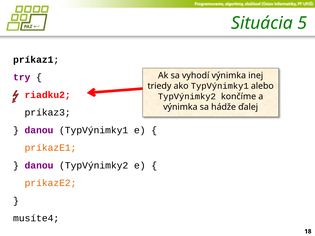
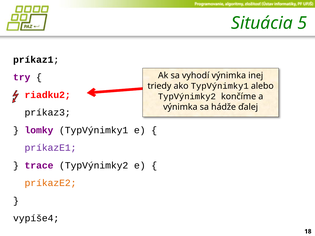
danou: danou -> lomky (39, 130)
príkazE1 colour: orange -> purple (51, 148)
danou: danou -> trace (39, 166)
musíte4: musíte4 -> vypíše4 (36, 219)
